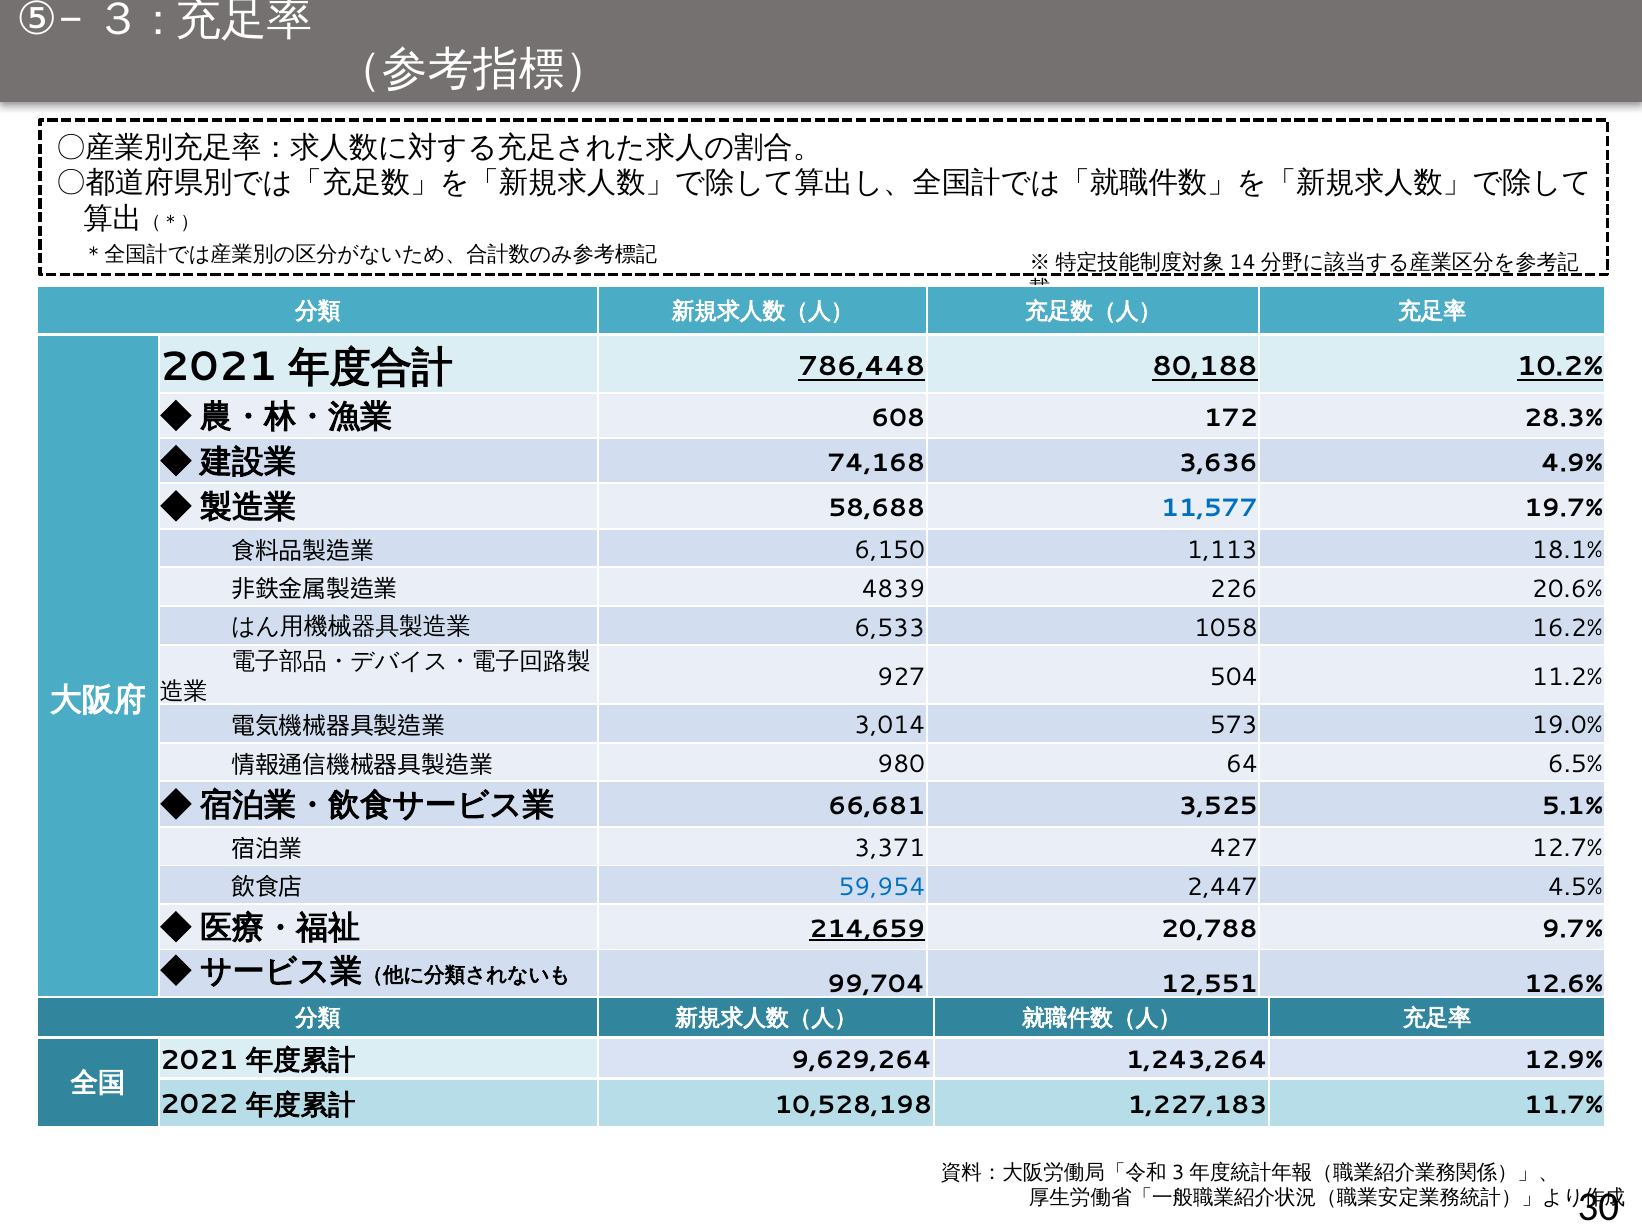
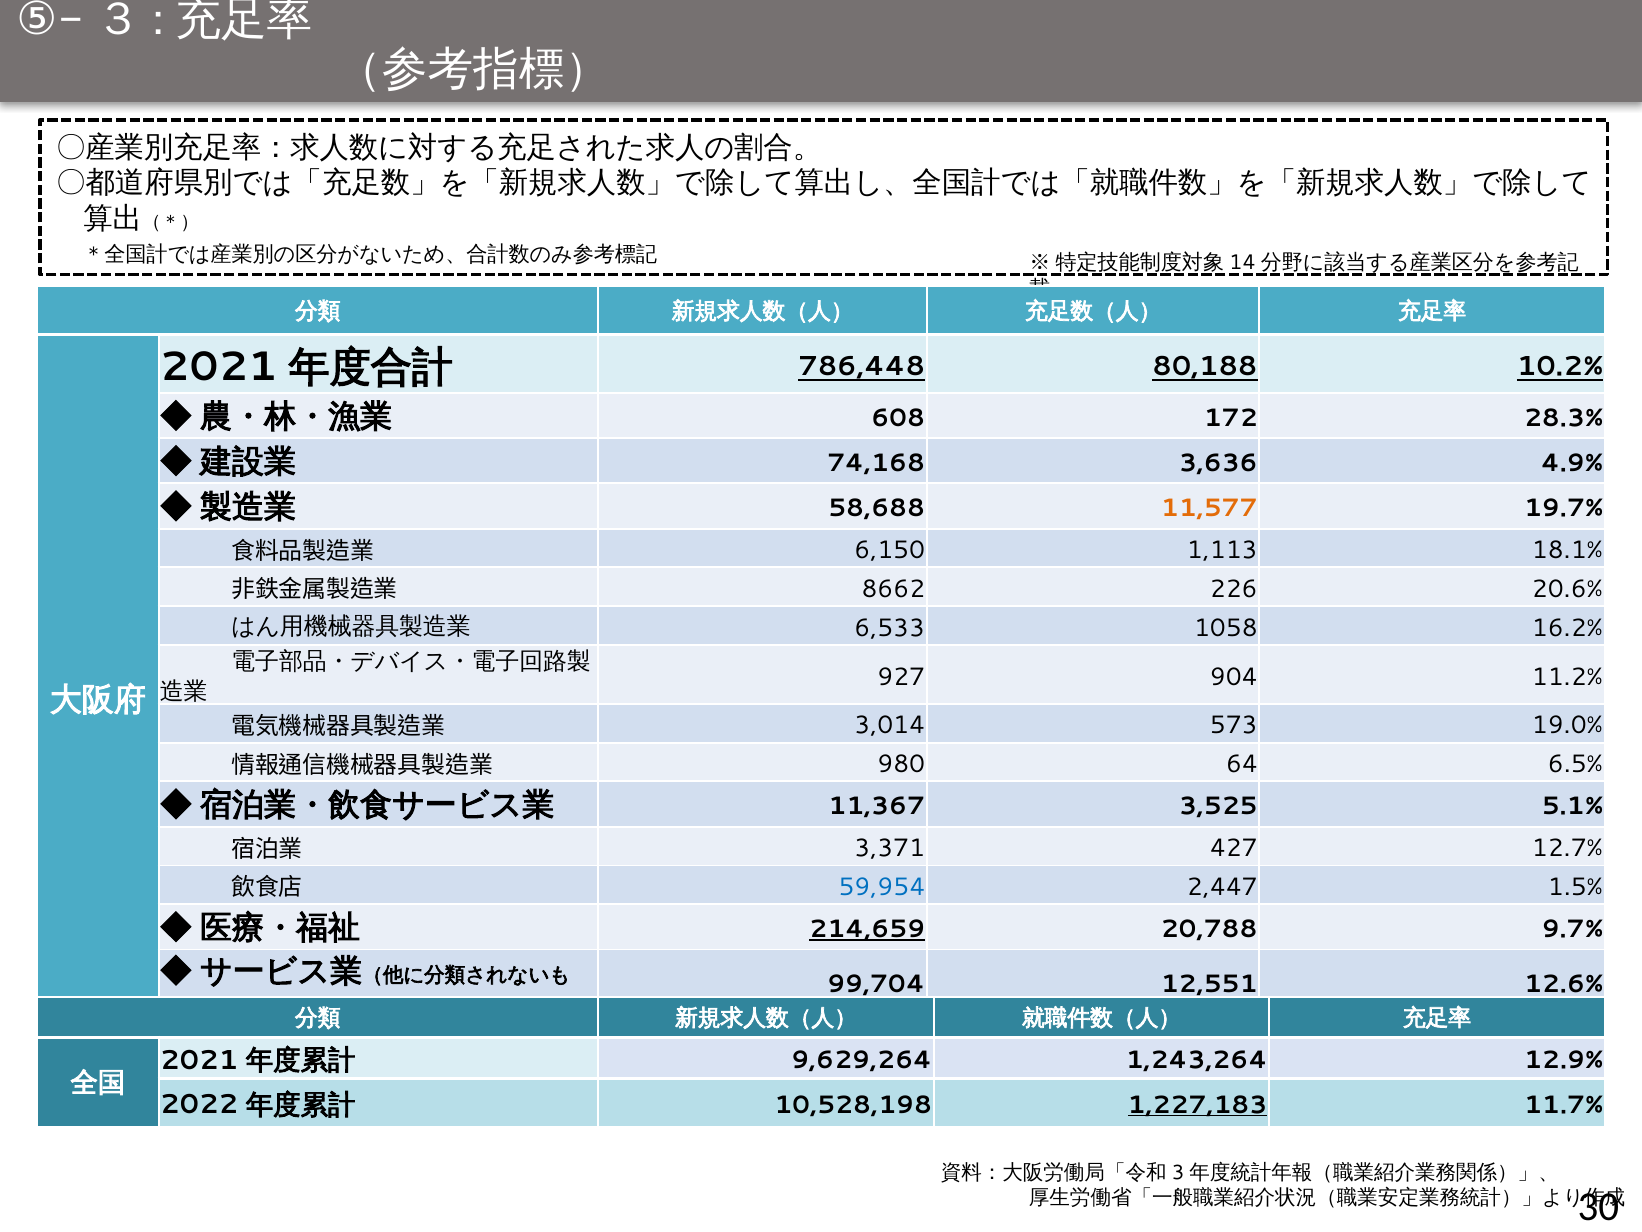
11,577 colour: blue -> orange (1209, 508)
4839: 4839 -> 8662 (893, 589)
504: 504 -> 904 (1234, 676)
66,681: 66,681 -> 11,367 (877, 806)
4.5%: 4.5% -> 1.5% (1575, 887)
1,227,183 underline: none -> present (1198, 1104)
